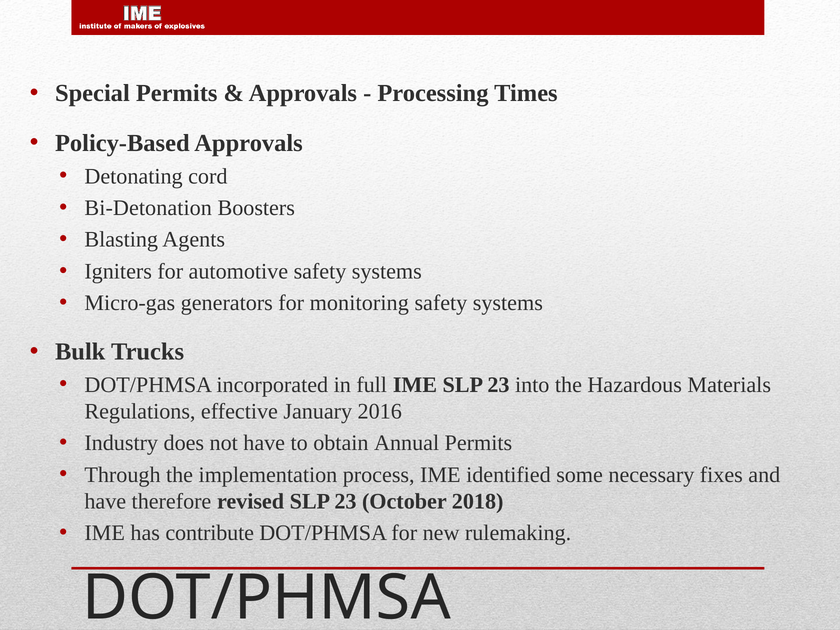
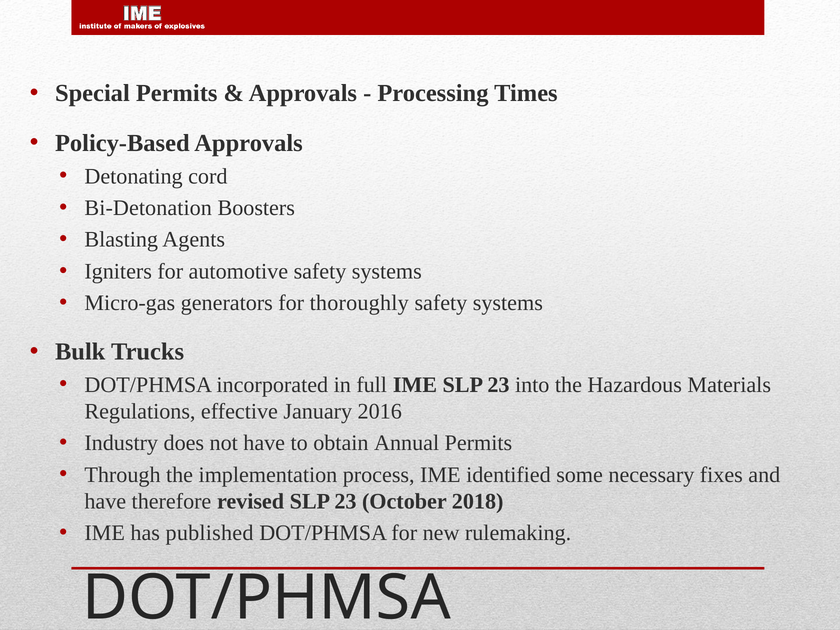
monitoring: monitoring -> thoroughly (359, 303)
contribute: contribute -> published (210, 533)
